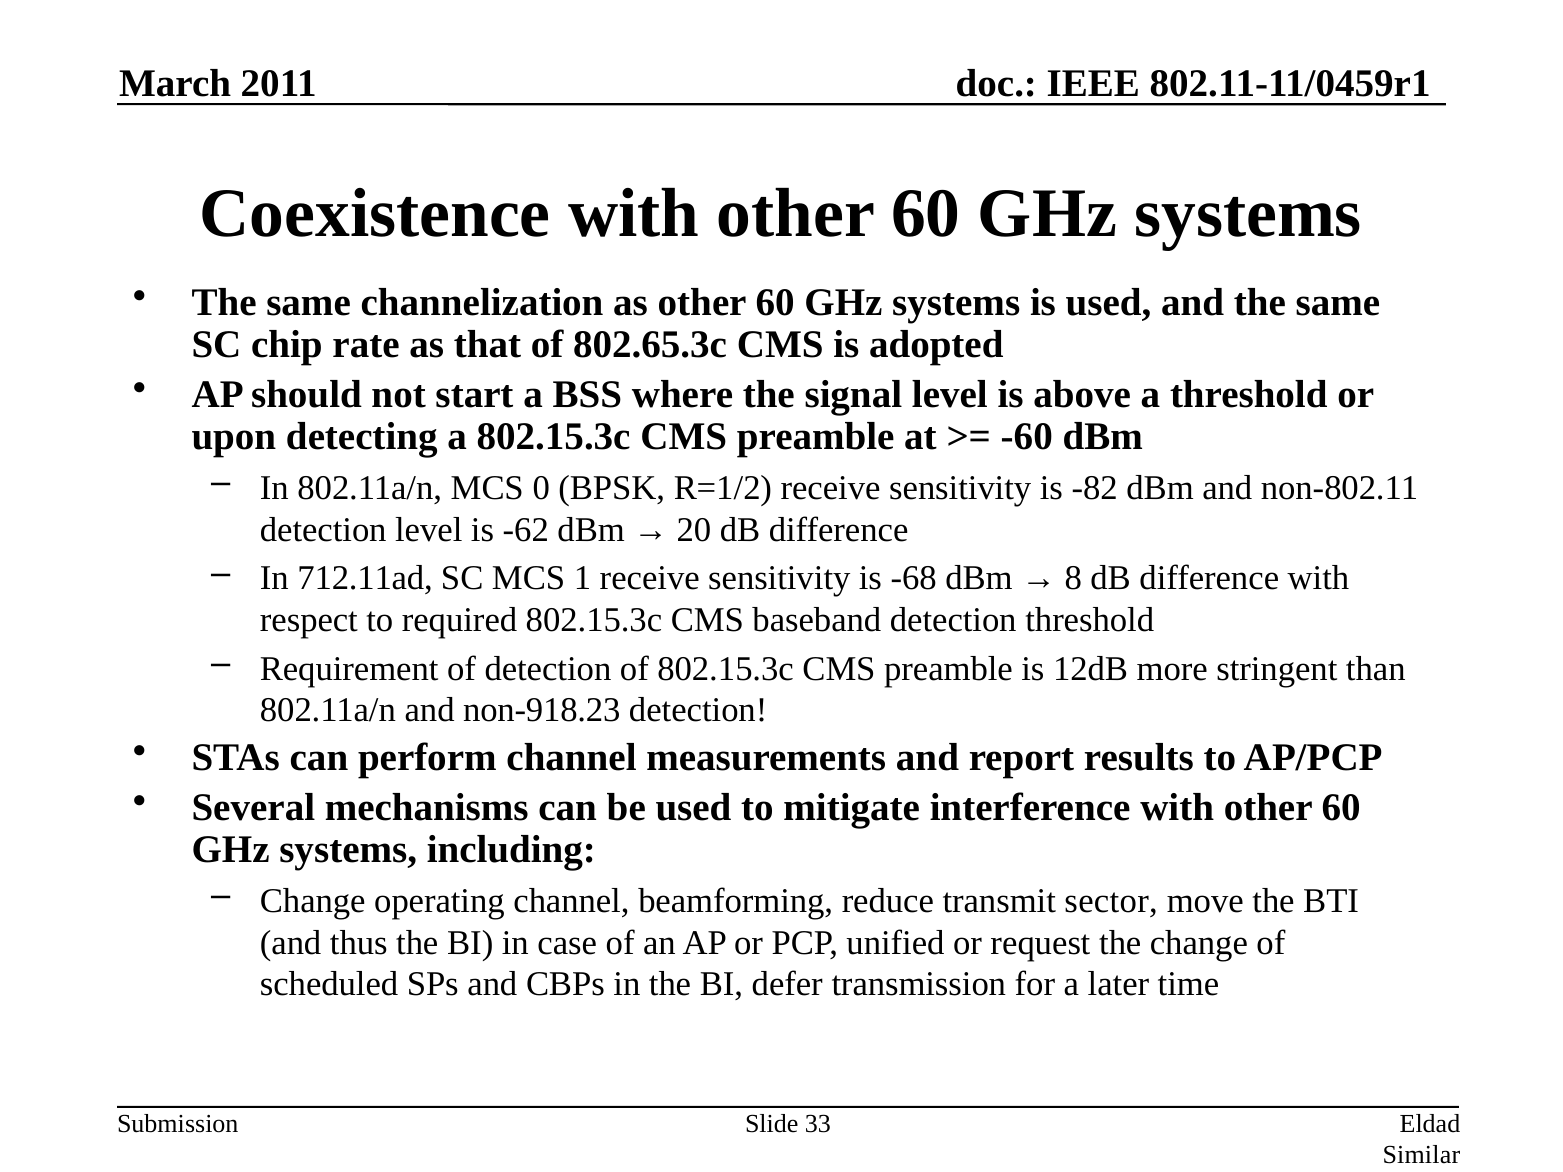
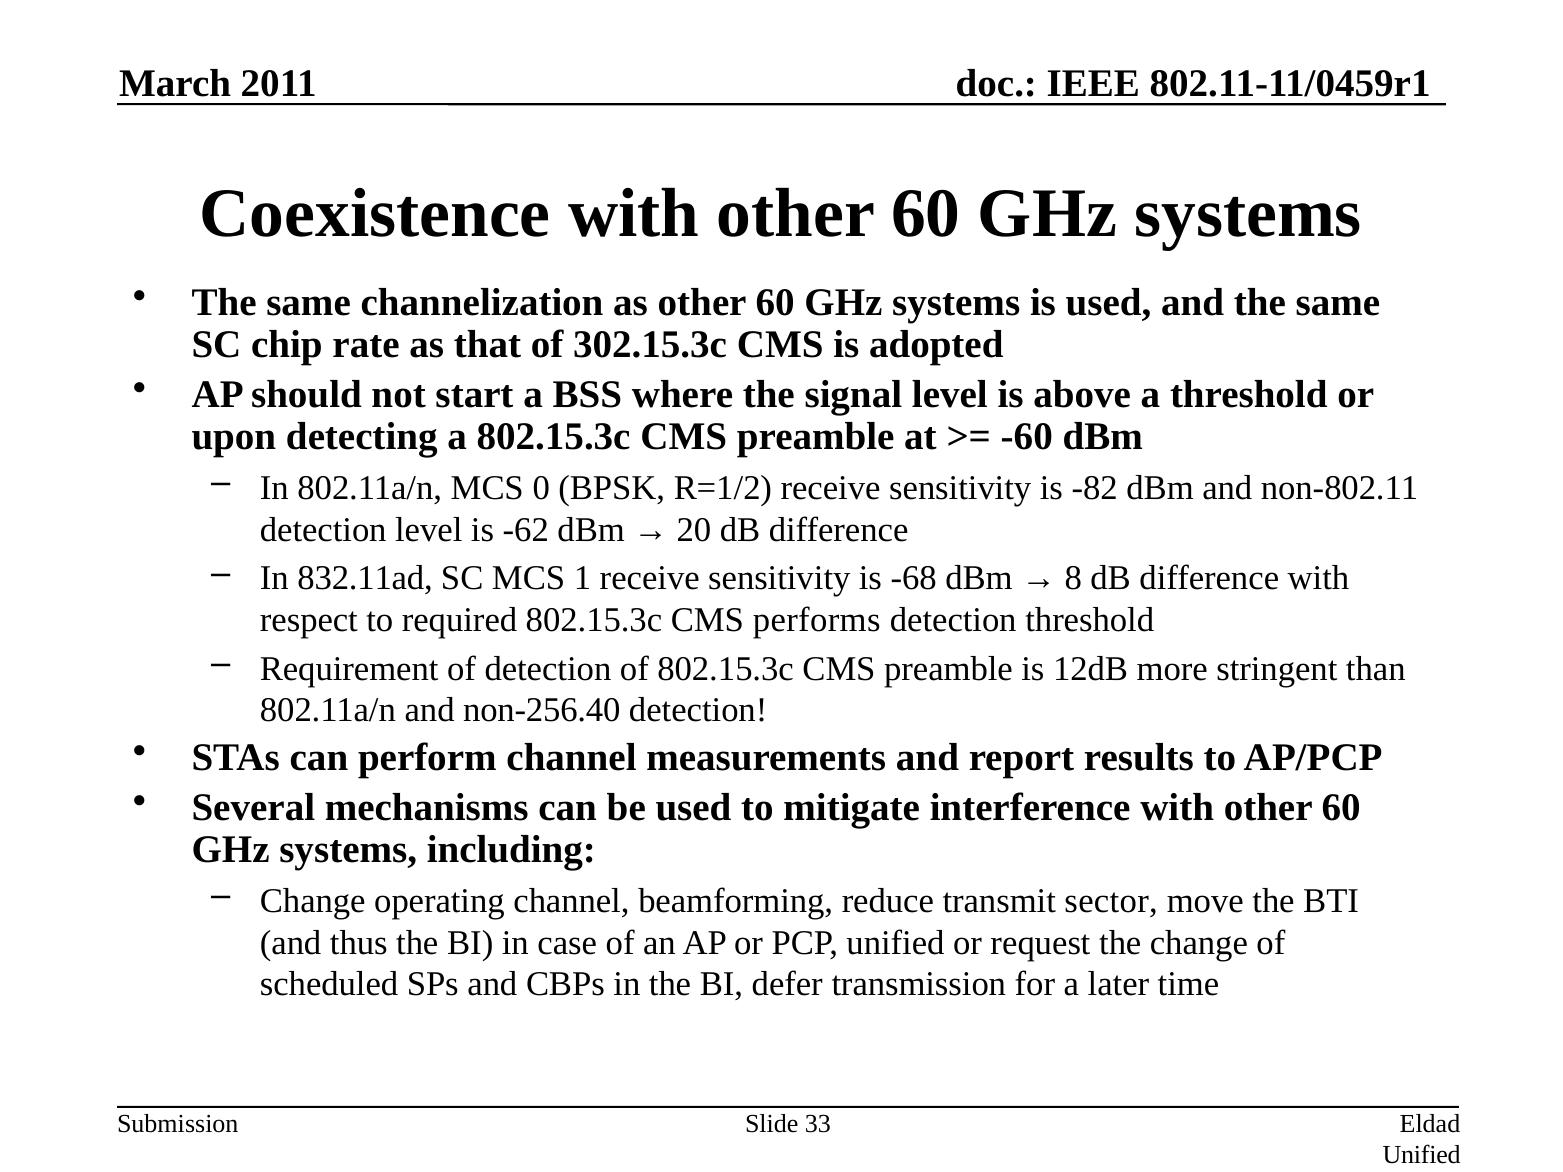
802.65.3c: 802.65.3c -> 302.15.3c (650, 345)
712.11ad: 712.11ad -> 832.11ad (365, 579)
baseband: baseband -> performs (817, 620)
non-918.23: non-918.23 -> non-256.40 (542, 710)
Similar: Similar -> Unified (1422, 1156)
